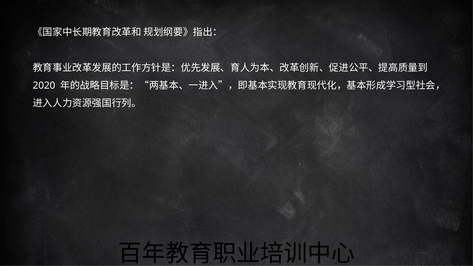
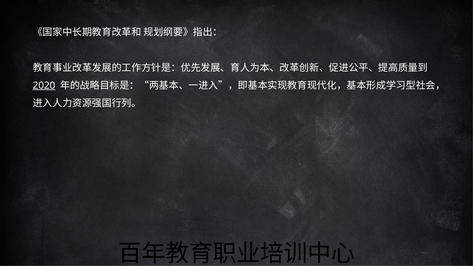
2020 underline: none -> present (44, 86)
